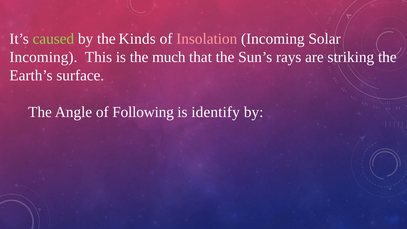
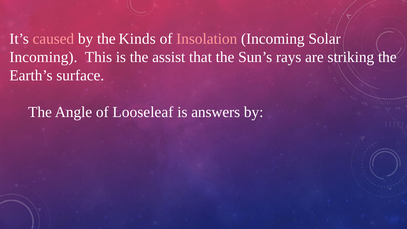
caused colour: light green -> pink (53, 39)
much: much -> assist (169, 57)
Following: Following -> Looseleaf (143, 112)
identify: identify -> answers (216, 112)
